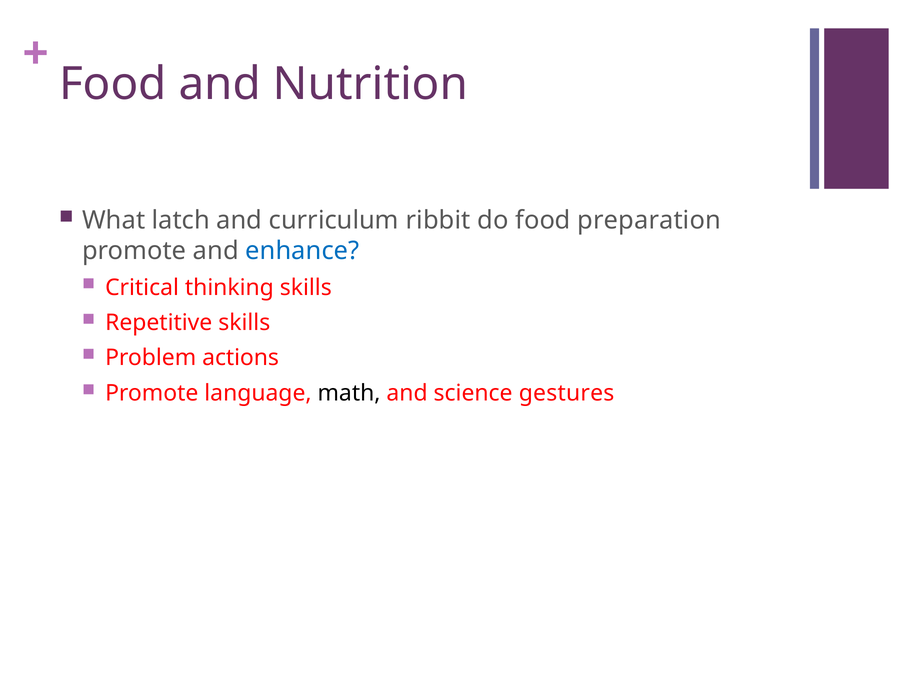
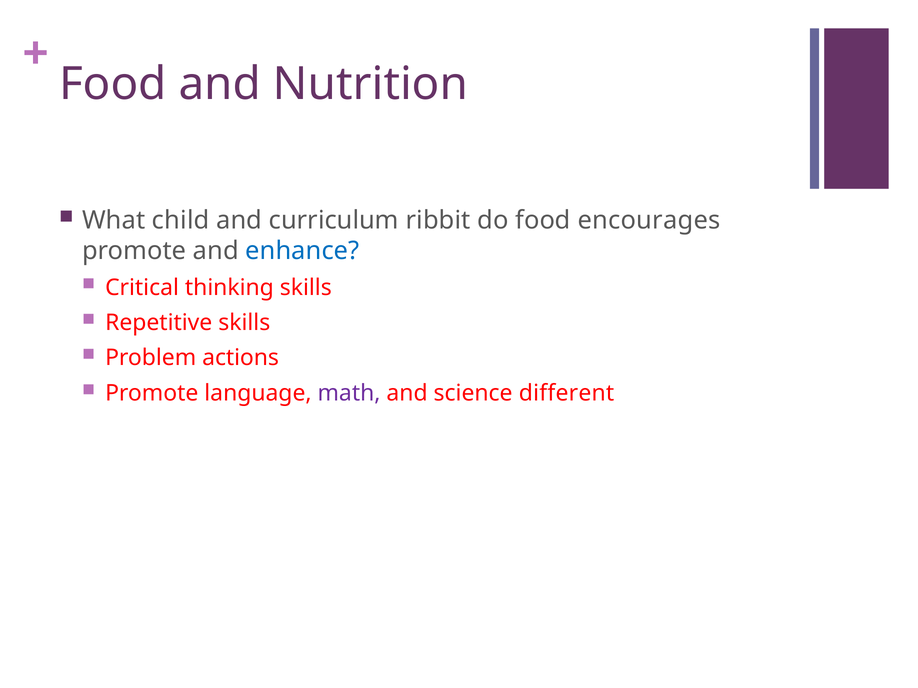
latch: latch -> child (181, 221)
preparation: preparation -> encourages (649, 221)
math colour: black -> purple (349, 393)
gestures: gestures -> different (567, 393)
